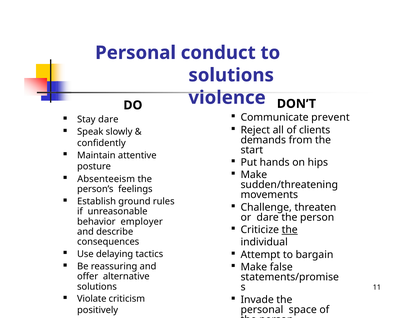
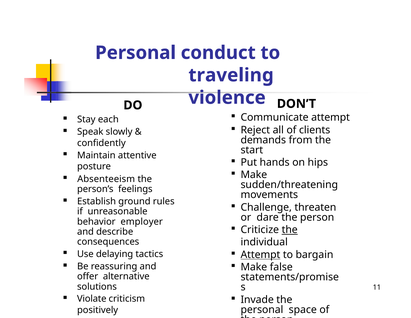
solutions: solutions -> traveling (231, 75)
Communicate prevent: prevent -> attempt (331, 117)
Stay dare: dare -> each (108, 119)
Attempt underline: none -> present (260, 254)
